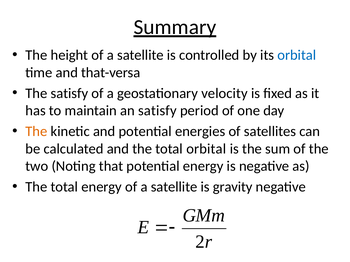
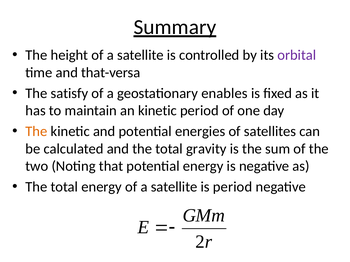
orbital colour: blue -> purple (297, 55)
velocity: velocity -> enables (224, 93)
an satisfy: satisfy -> kinetic (157, 111)
total orbital: orbital -> gravity (206, 149)
is gravity: gravity -> period (233, 187)
